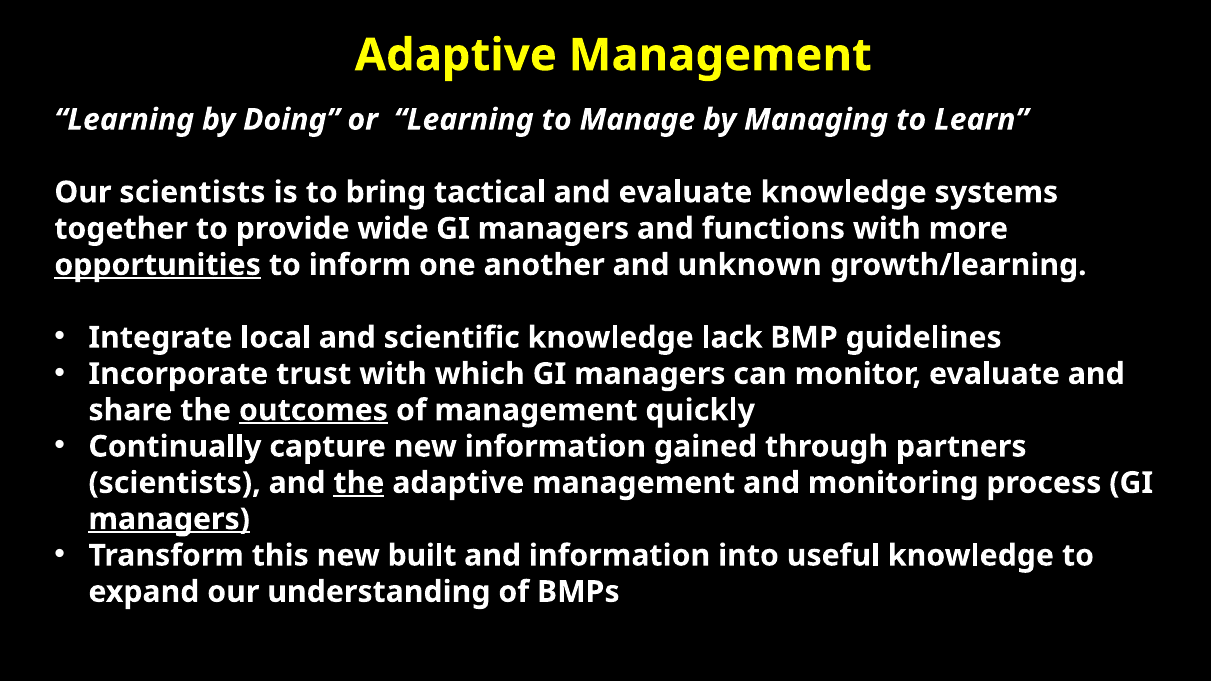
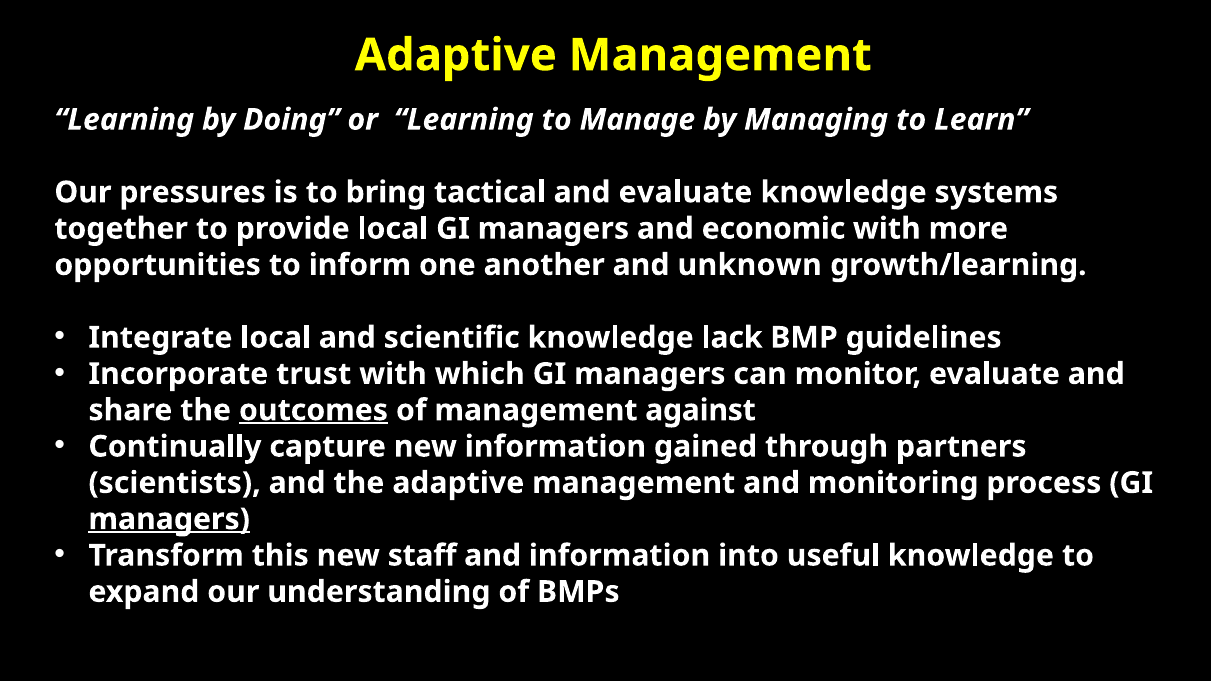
Our scientists: scientists -> pressures (193, 192)
provide wide: wide -> local (393, 229)
functions: functions -> economic (774, 229)
opportunities underline: present -> none (158, 265)
quickly: quickly -> against (700, 410)
the underline: present -> none (359, 483)
built: built -> staff (422, 556)
